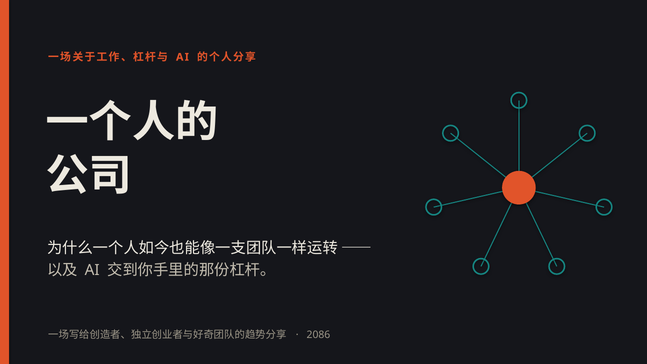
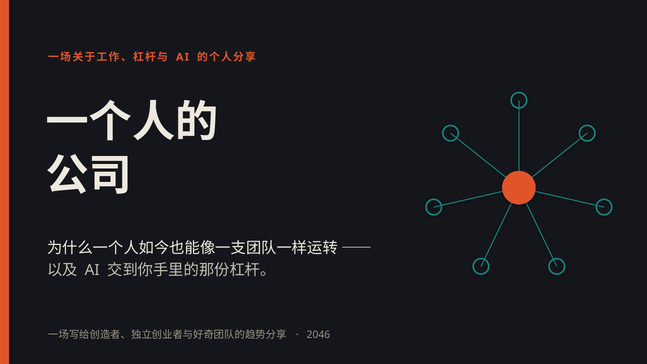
2086: 2086 -> 2046 (318, 335)
